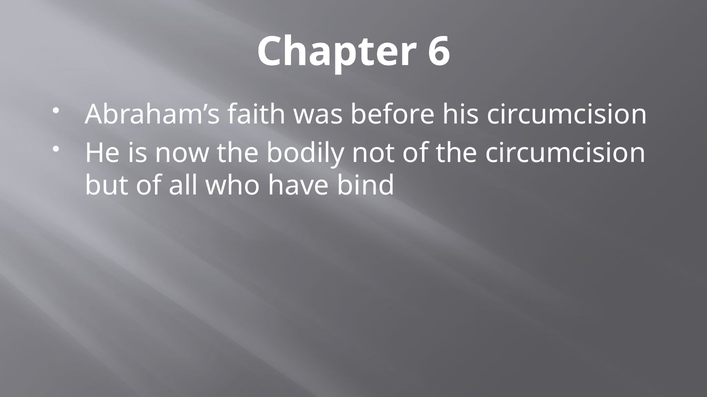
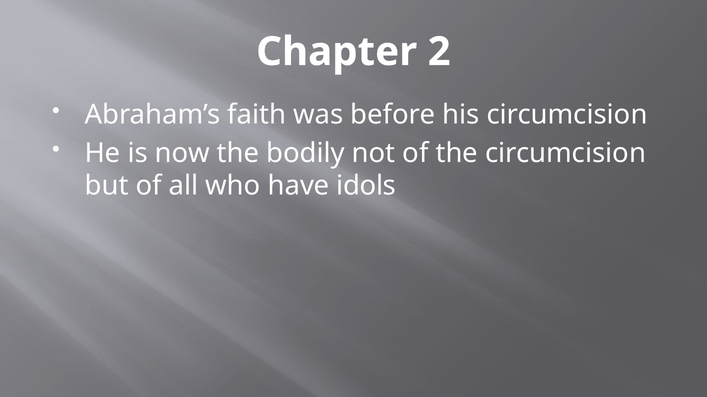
6: 6 -> 2 (439, 52)
bind: bind -> idols (366, 186)
